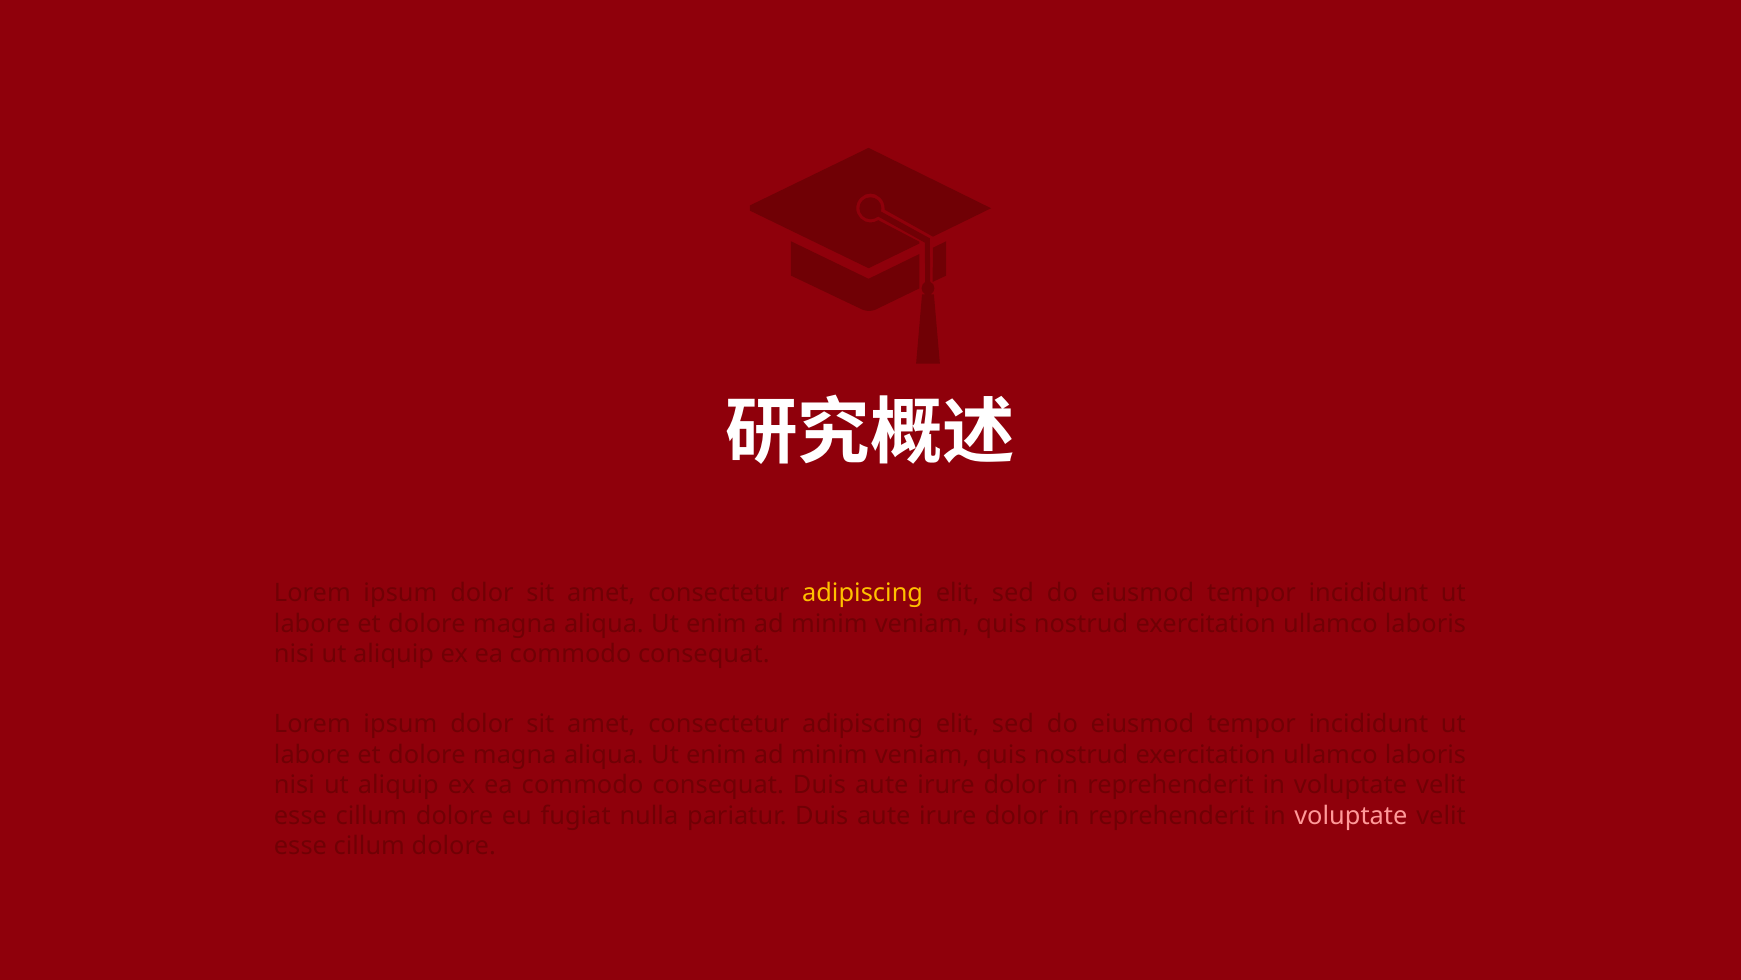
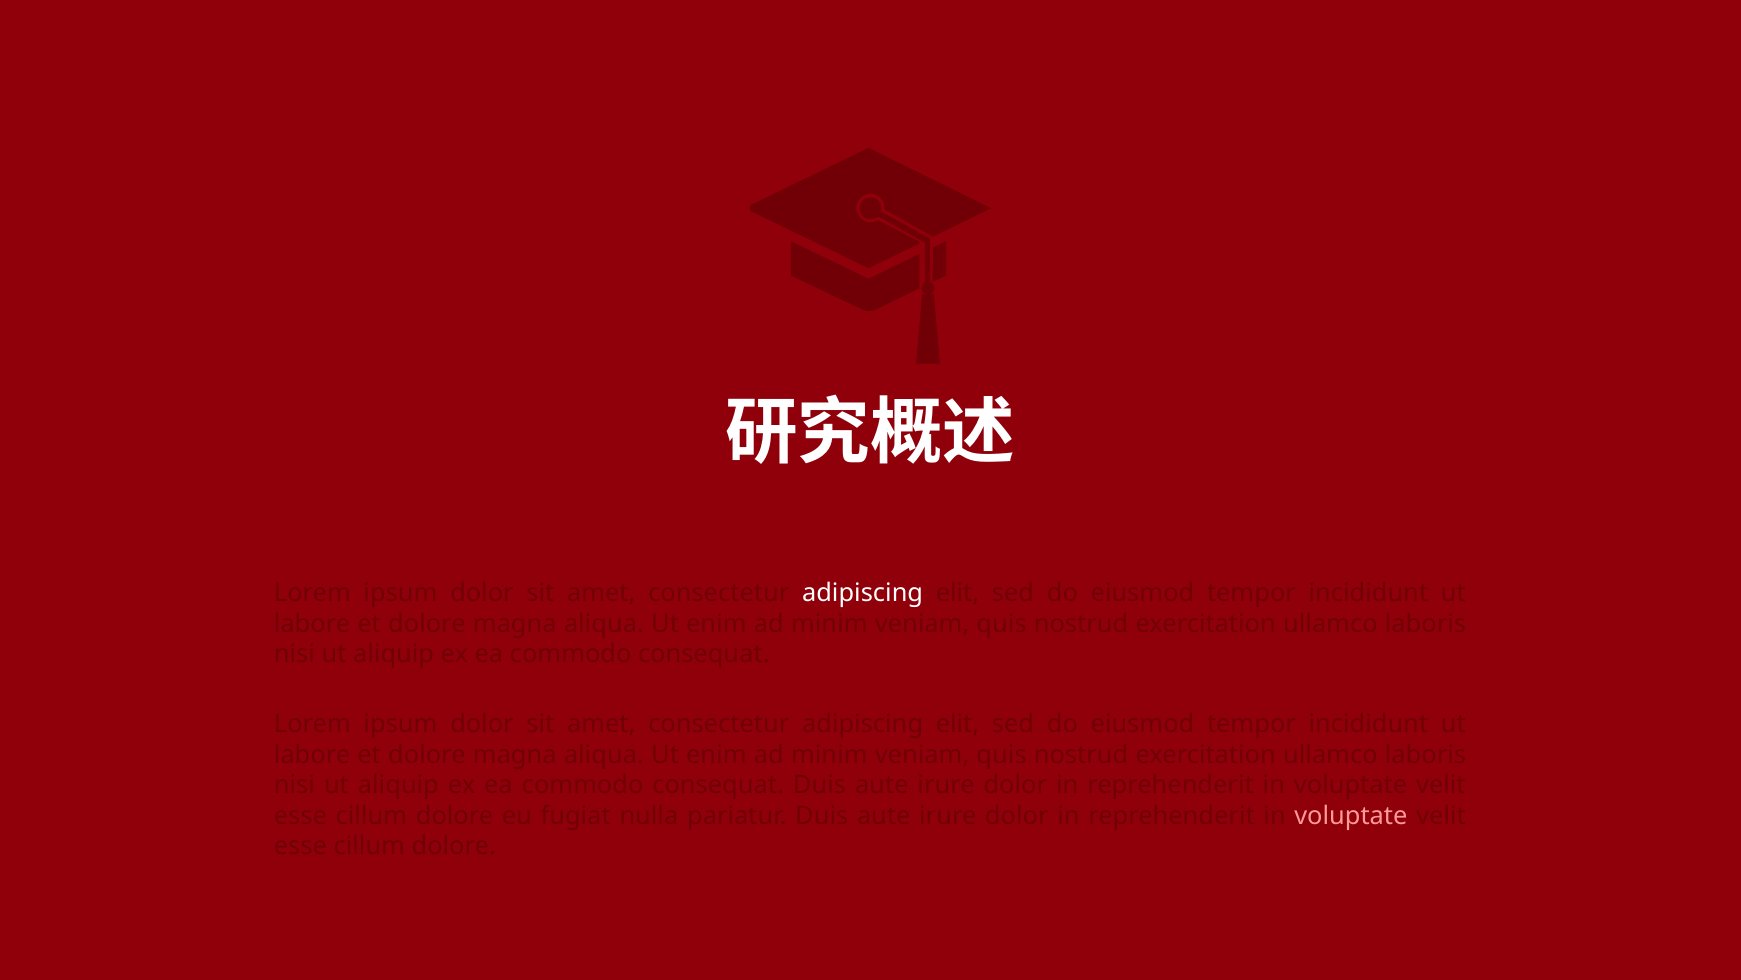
adipiscing colour: yellow -> white (863, 593)
